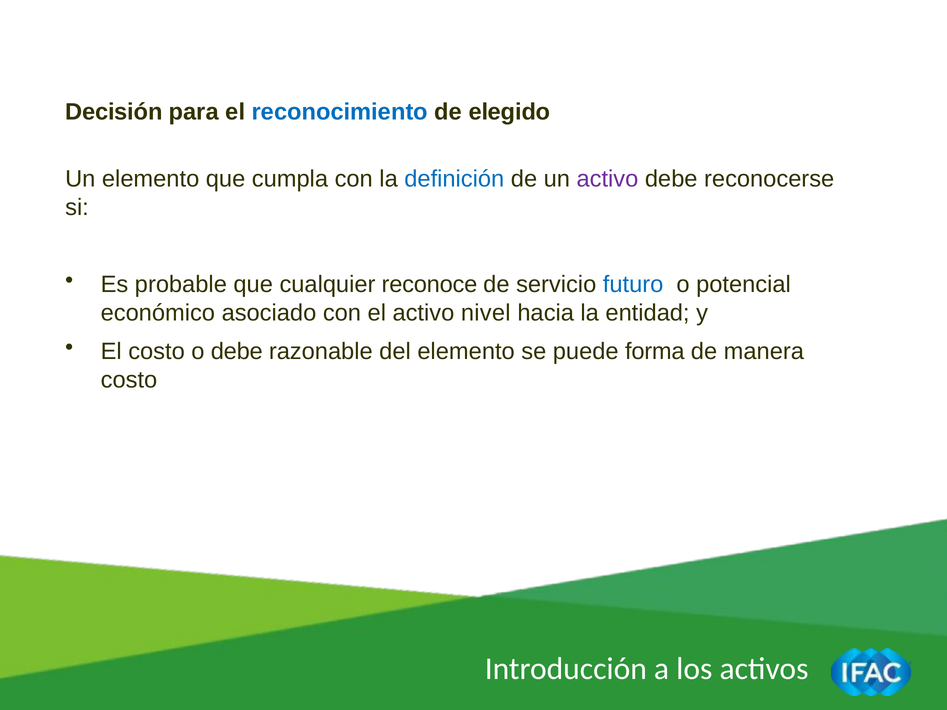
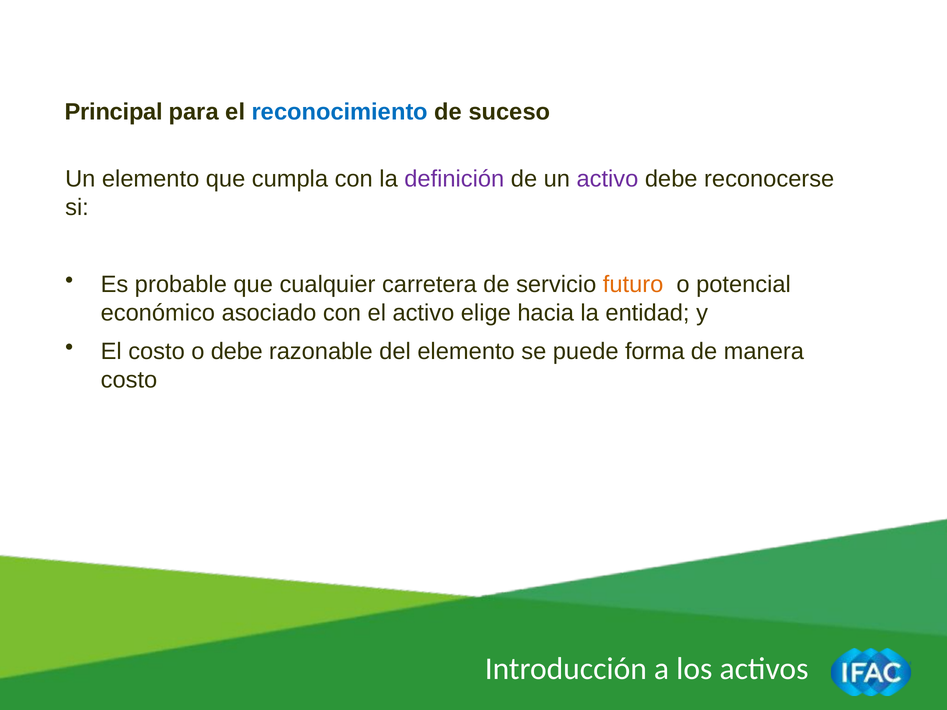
Decisión: Decisión -> Principal (114, 112)
elegido: elegido -> suceso (509, 112)
definición colour: blue -> purple (454, 179)
reconoce: reconoce -> carretera (429, 285)
futuro colour: blue -> orange (633, 285)
nivel: nivel -> elige (486, 313)
